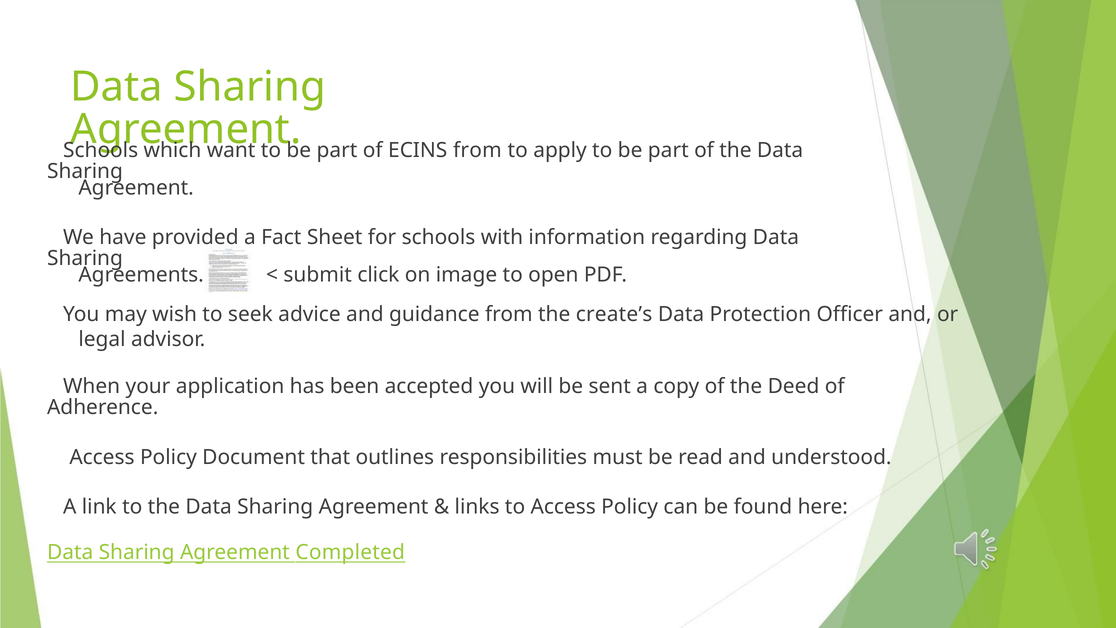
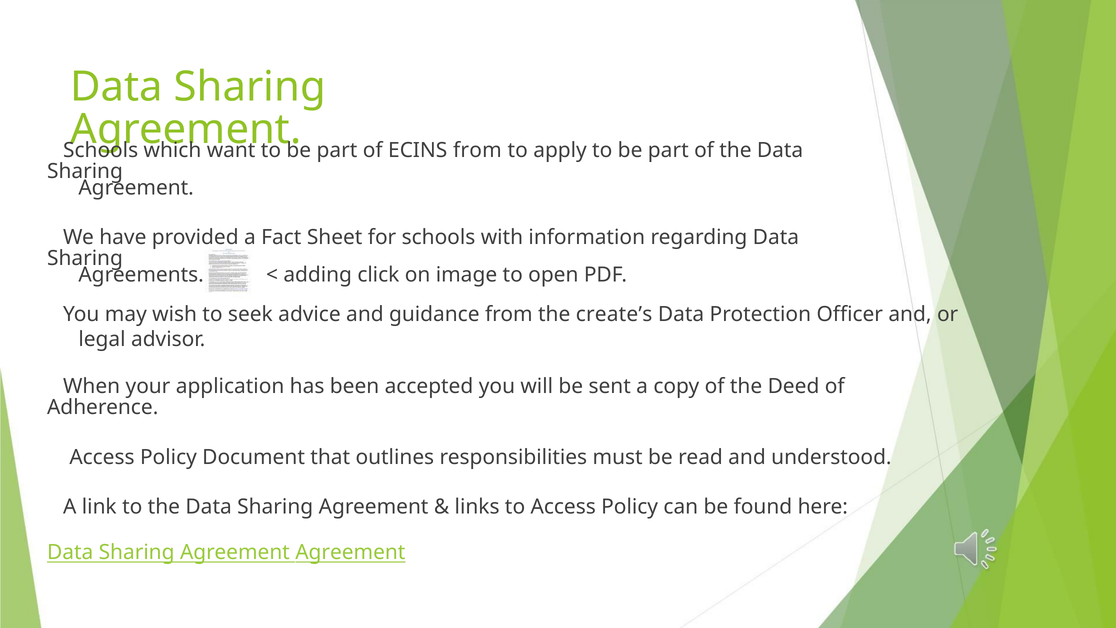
submit: submit -> adding (318, 275)
Agreement Completed: Completed -> Agreement (350, 552)
